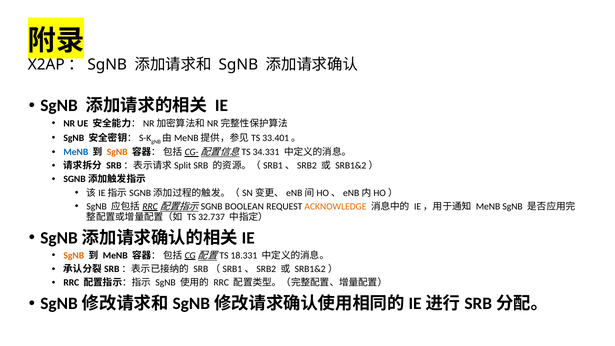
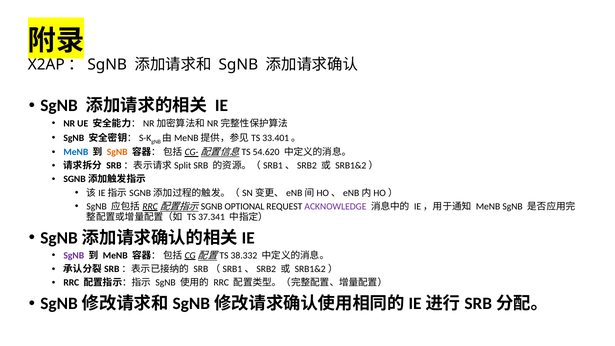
34.331: 34.331 -> 54.620 (266, 152)
BOOLEAN: BOOLEAN -> OPTIONAL (245, 206)
ACKNOWLEDGE colour: orange -> purple (335, 206)
32.737: 32.737 -> 37.341 (212, 217)
SgNB colour: orange -> purple (74, 256)
18.331: 18.331 -> 38.332 (244, 256)
